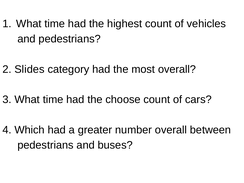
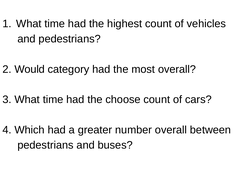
Slides: Slides -> Would (30, 69)
